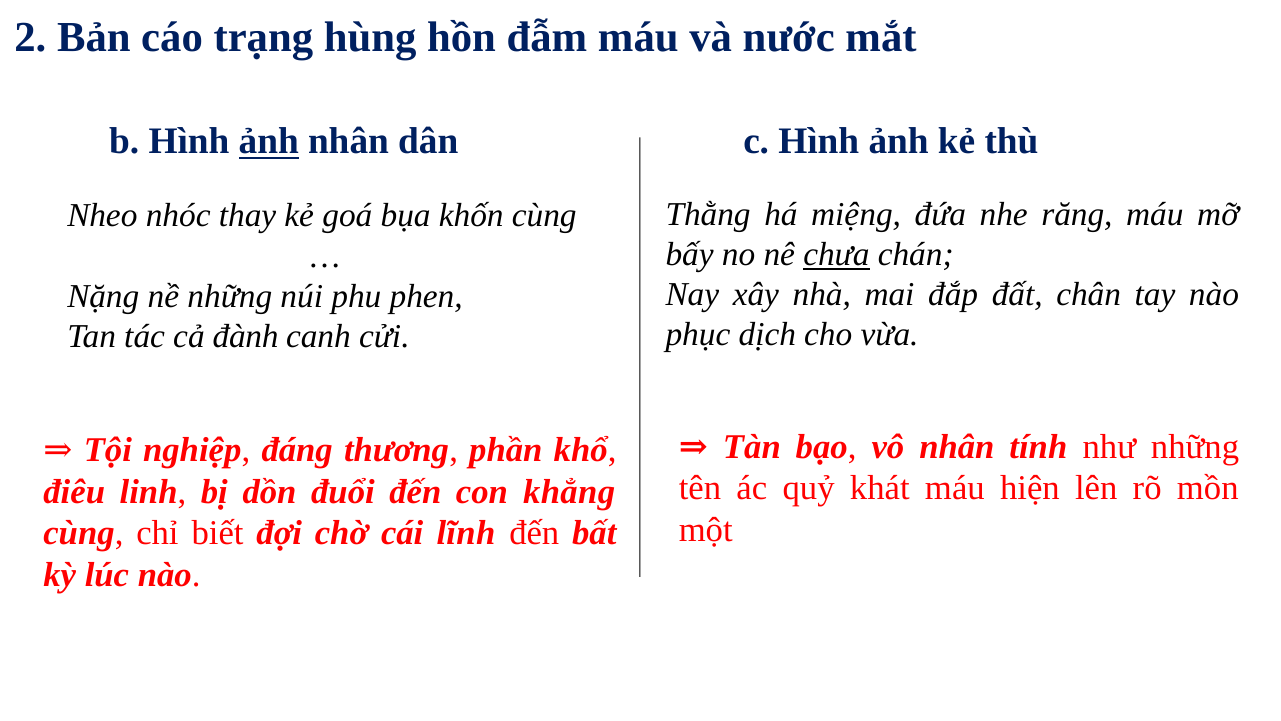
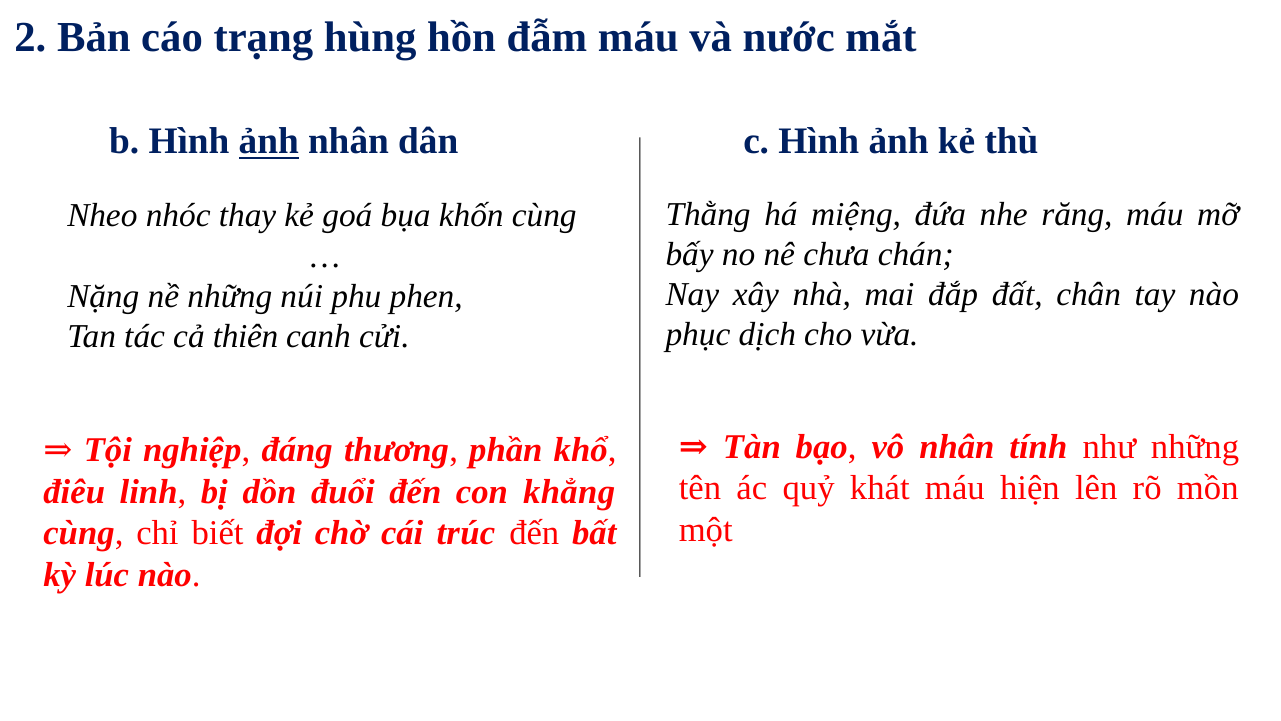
chưa underline: present -> none (836, 254)
đành: đành -> thiên (246, 336)
lĩnh: lĩnh -> trúc (466, 533)
